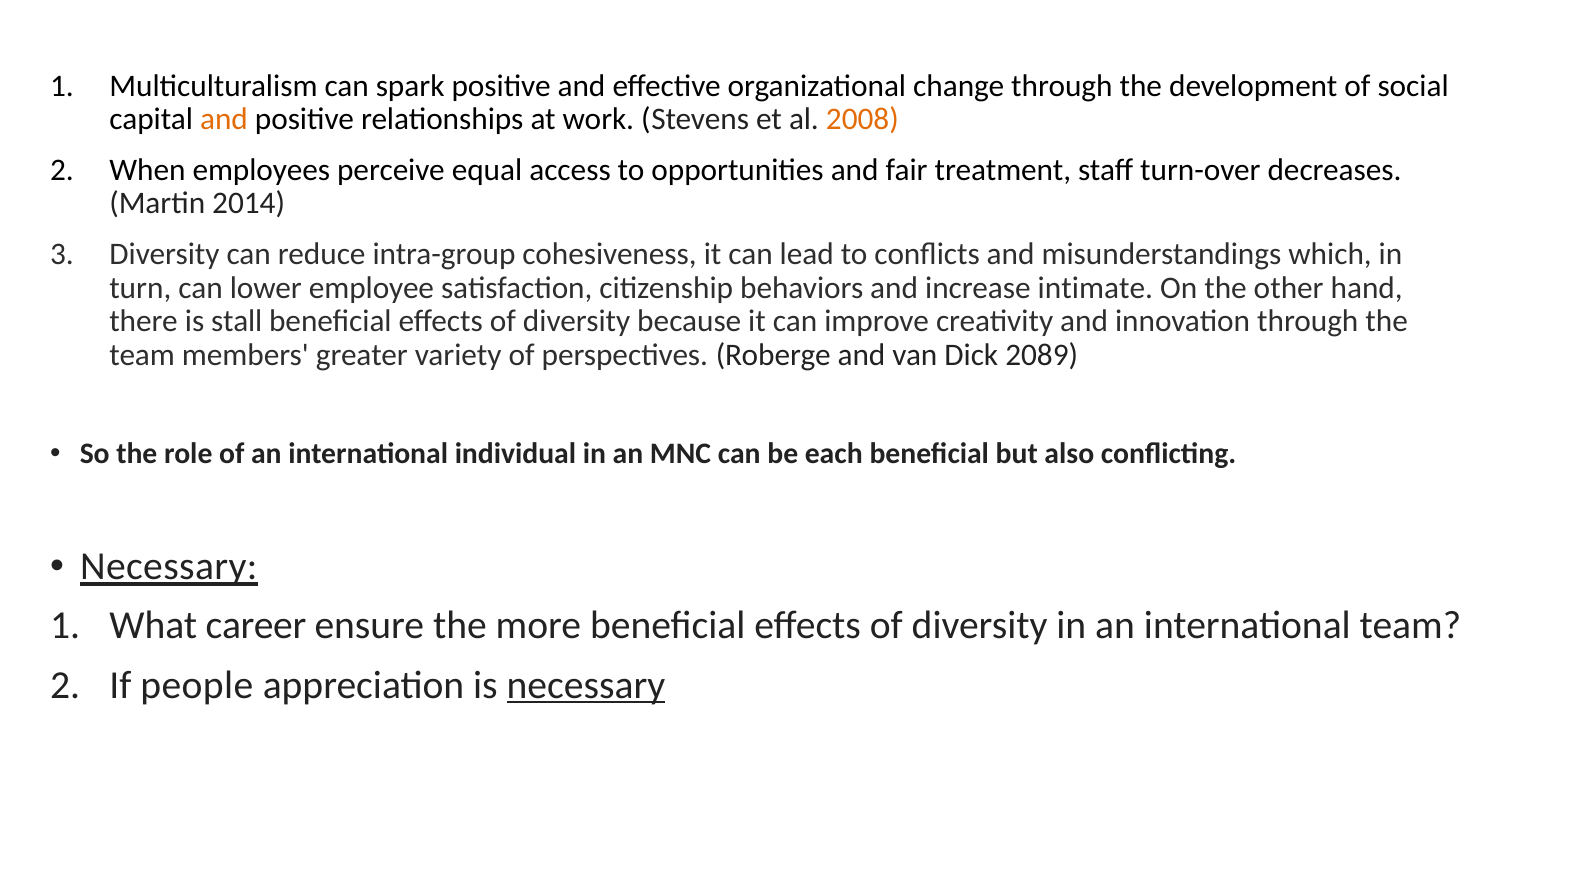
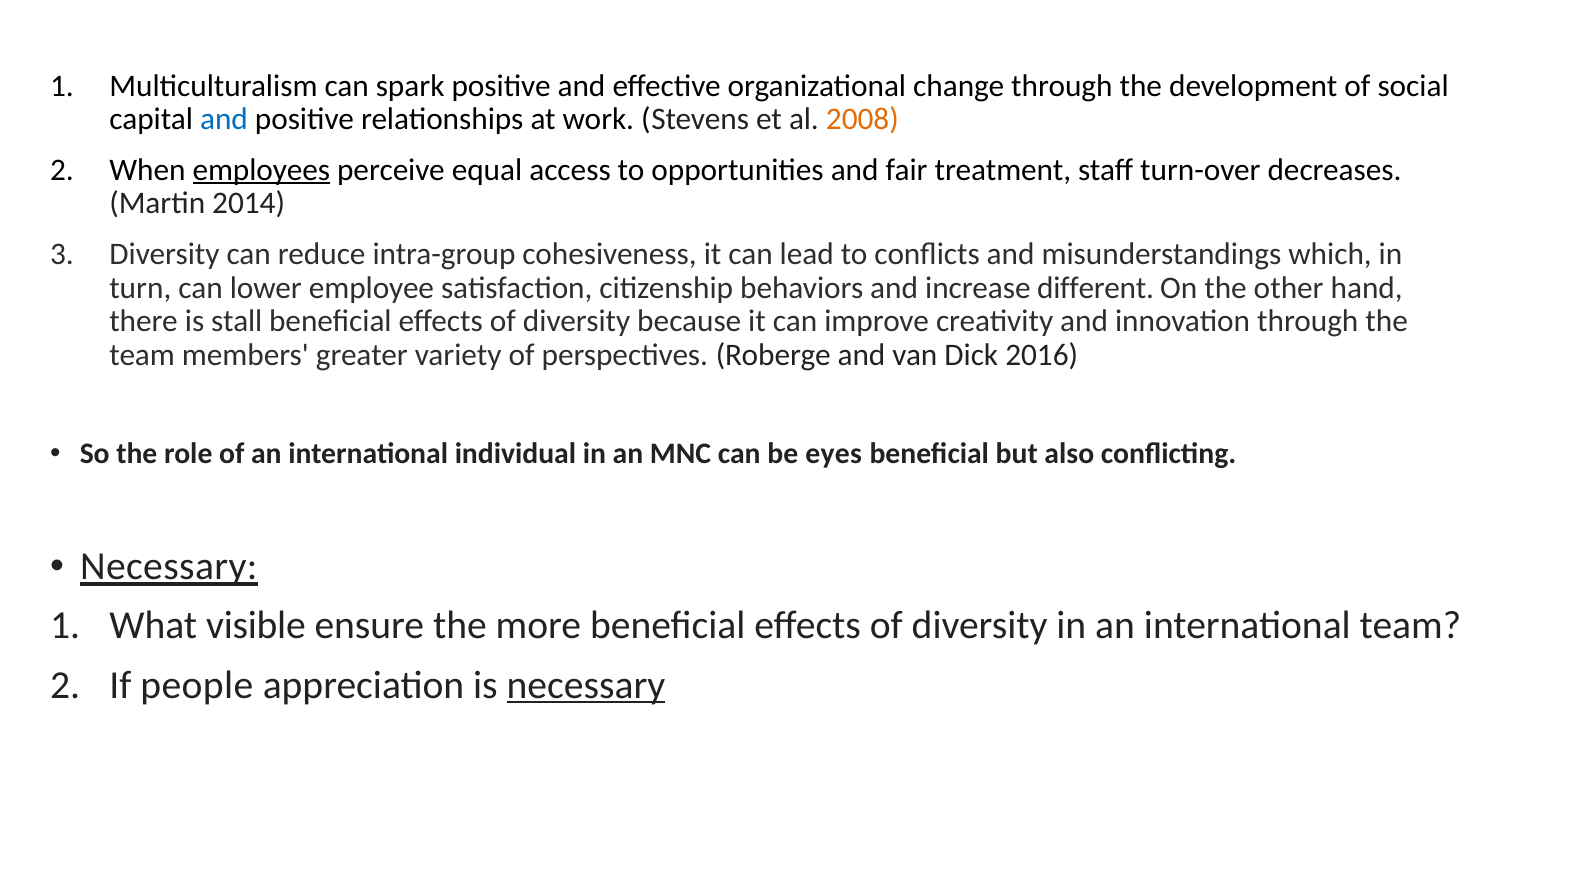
and colour: orange -> blue (224, 119)
employees underline: none -> present (261, 170)
intimate: intimate -> different (1096, 288)
2089: 2089 -> 2016 (1042, 355)
each: each -> eyes (834, 453)
career: career -> visible (256, 625)
